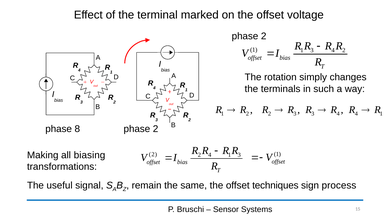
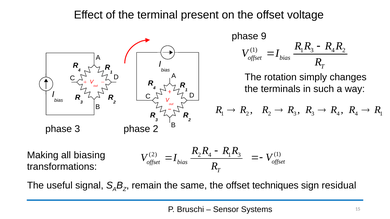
marked: marked -> present (200, 15)
2: 2 -> 9 (264, 36)
phase 8: 8 -> 3 (77, 129)
process: process -> residual (339, 186)
